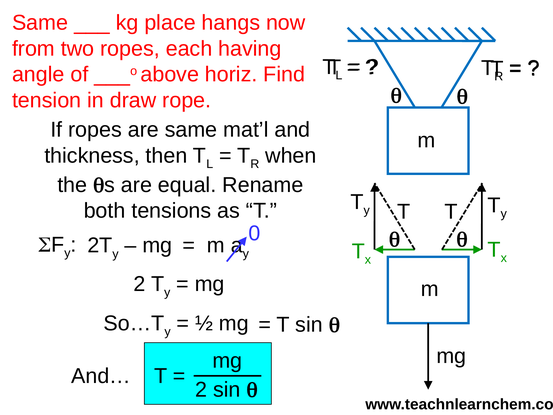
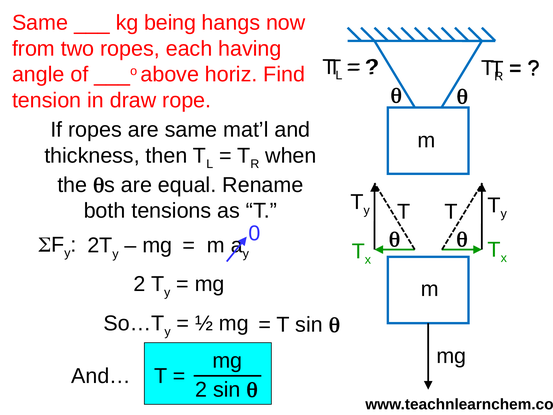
place: place -> being (170, 23)
